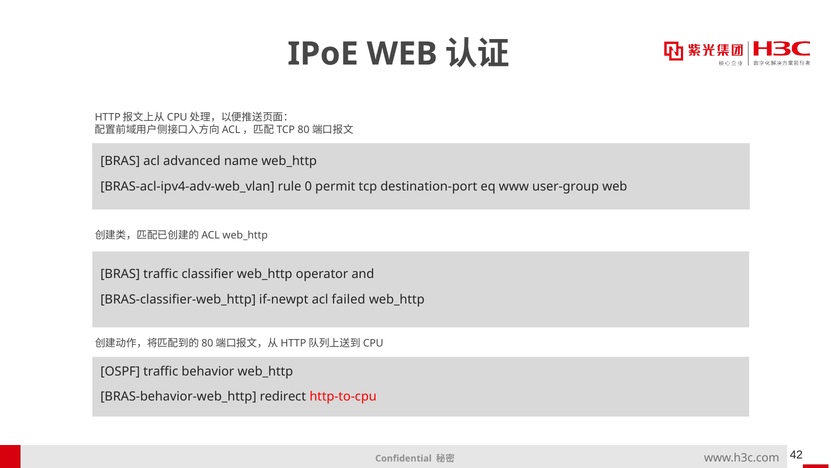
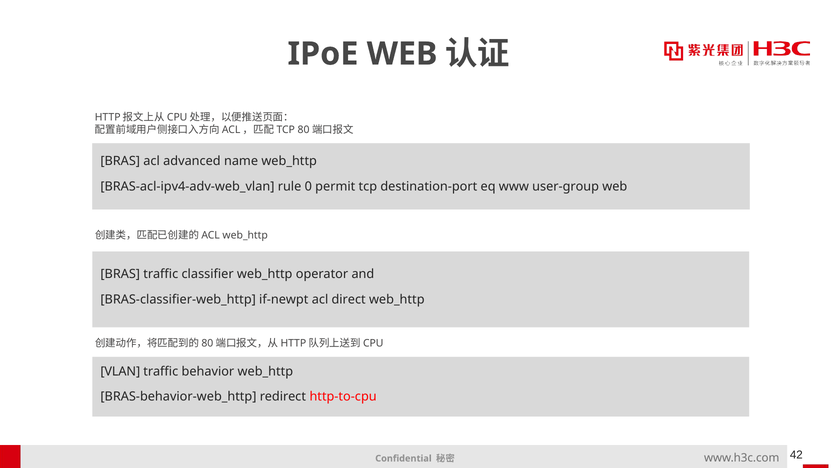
failed: failed -> direct (349, 299)
OSPF: OSPF -> VLAN (120, 371)
